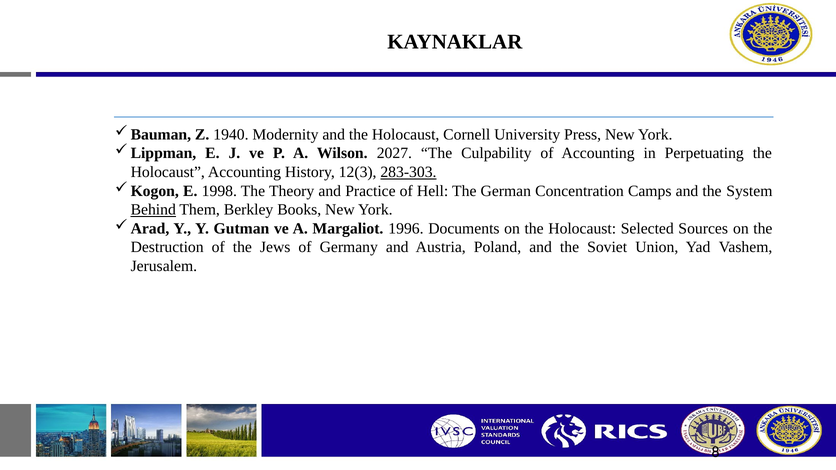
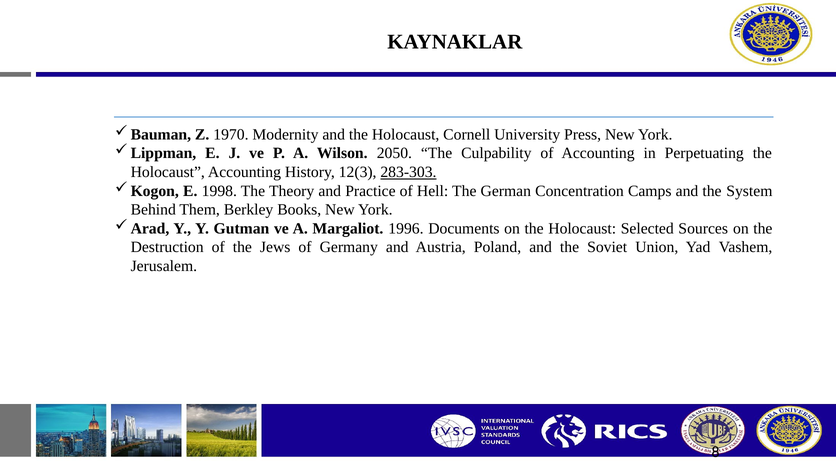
1940: 1940 -> 1970 (231, 135)
2027: 2027 -> 2050 (394, 153)
Behind underline: present -> none (153, 210)
